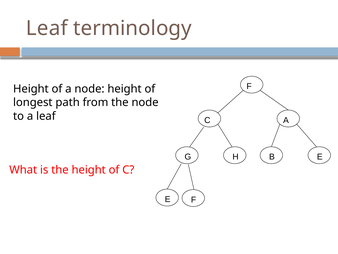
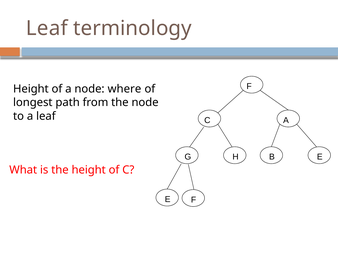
node height: height -> where (124, 89)
